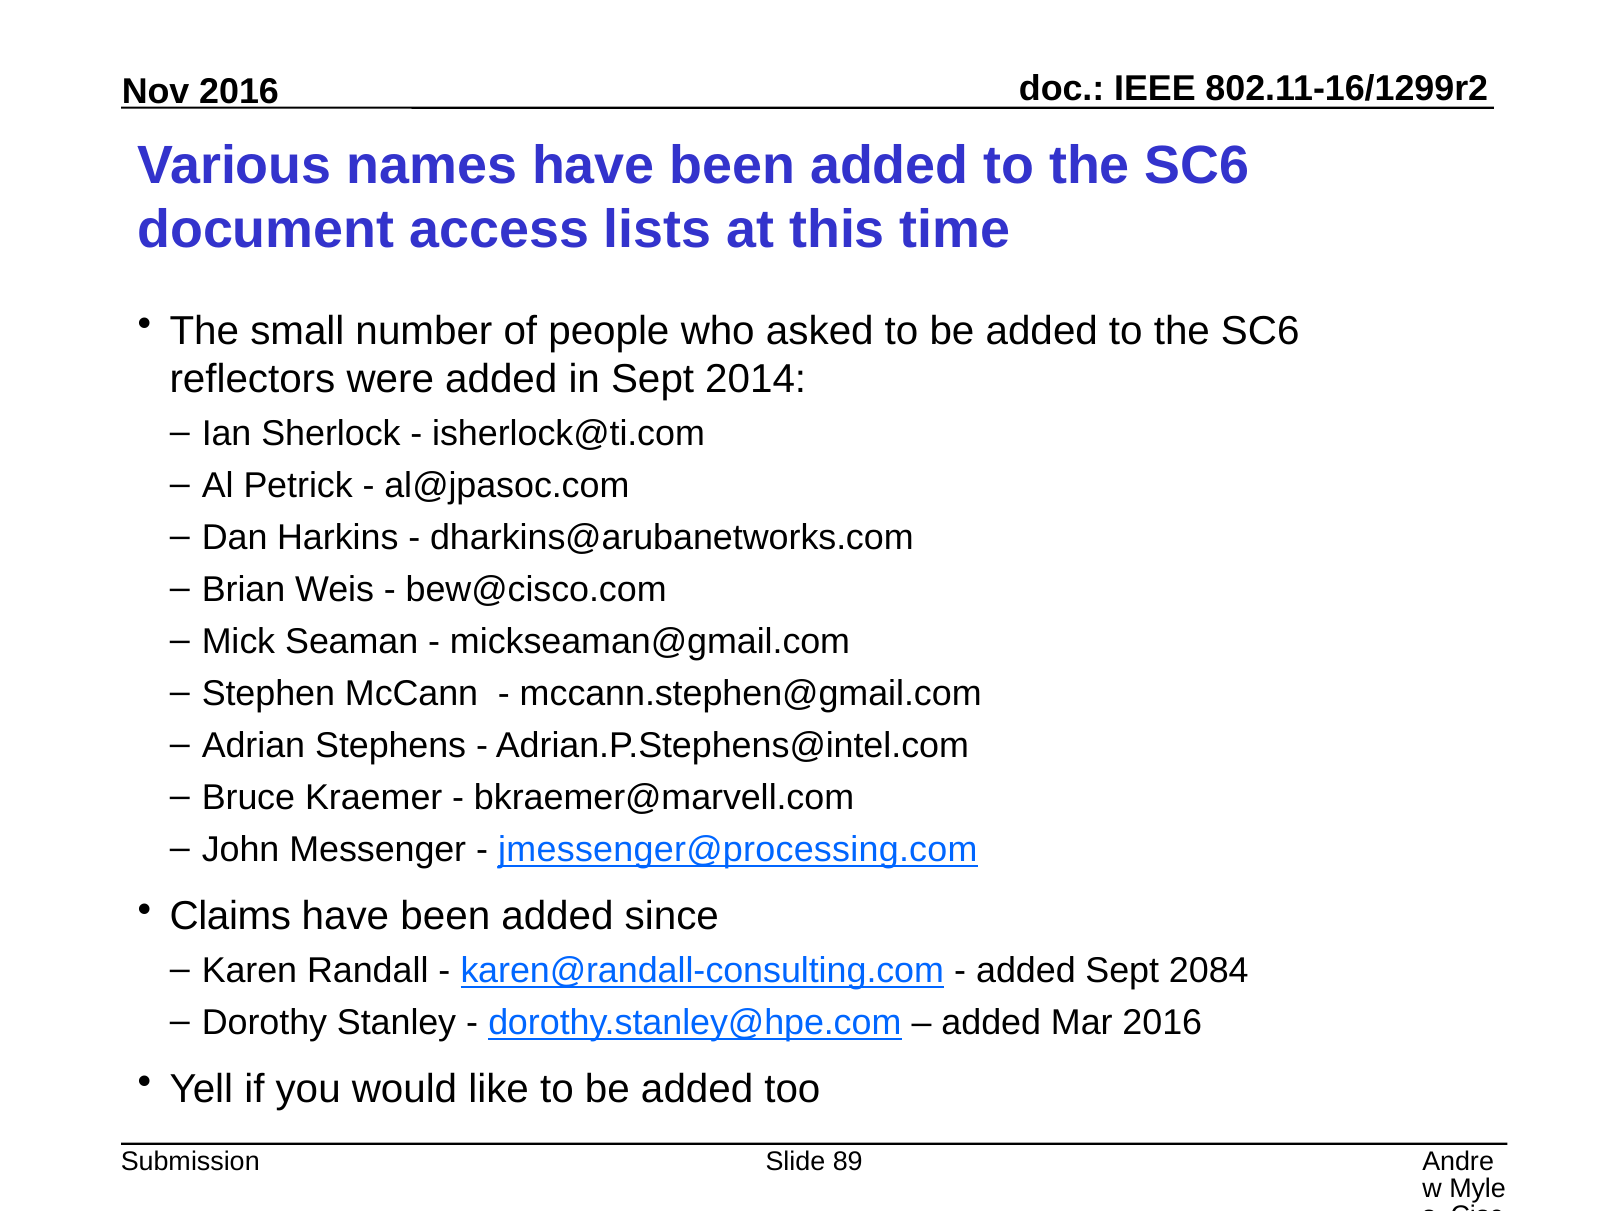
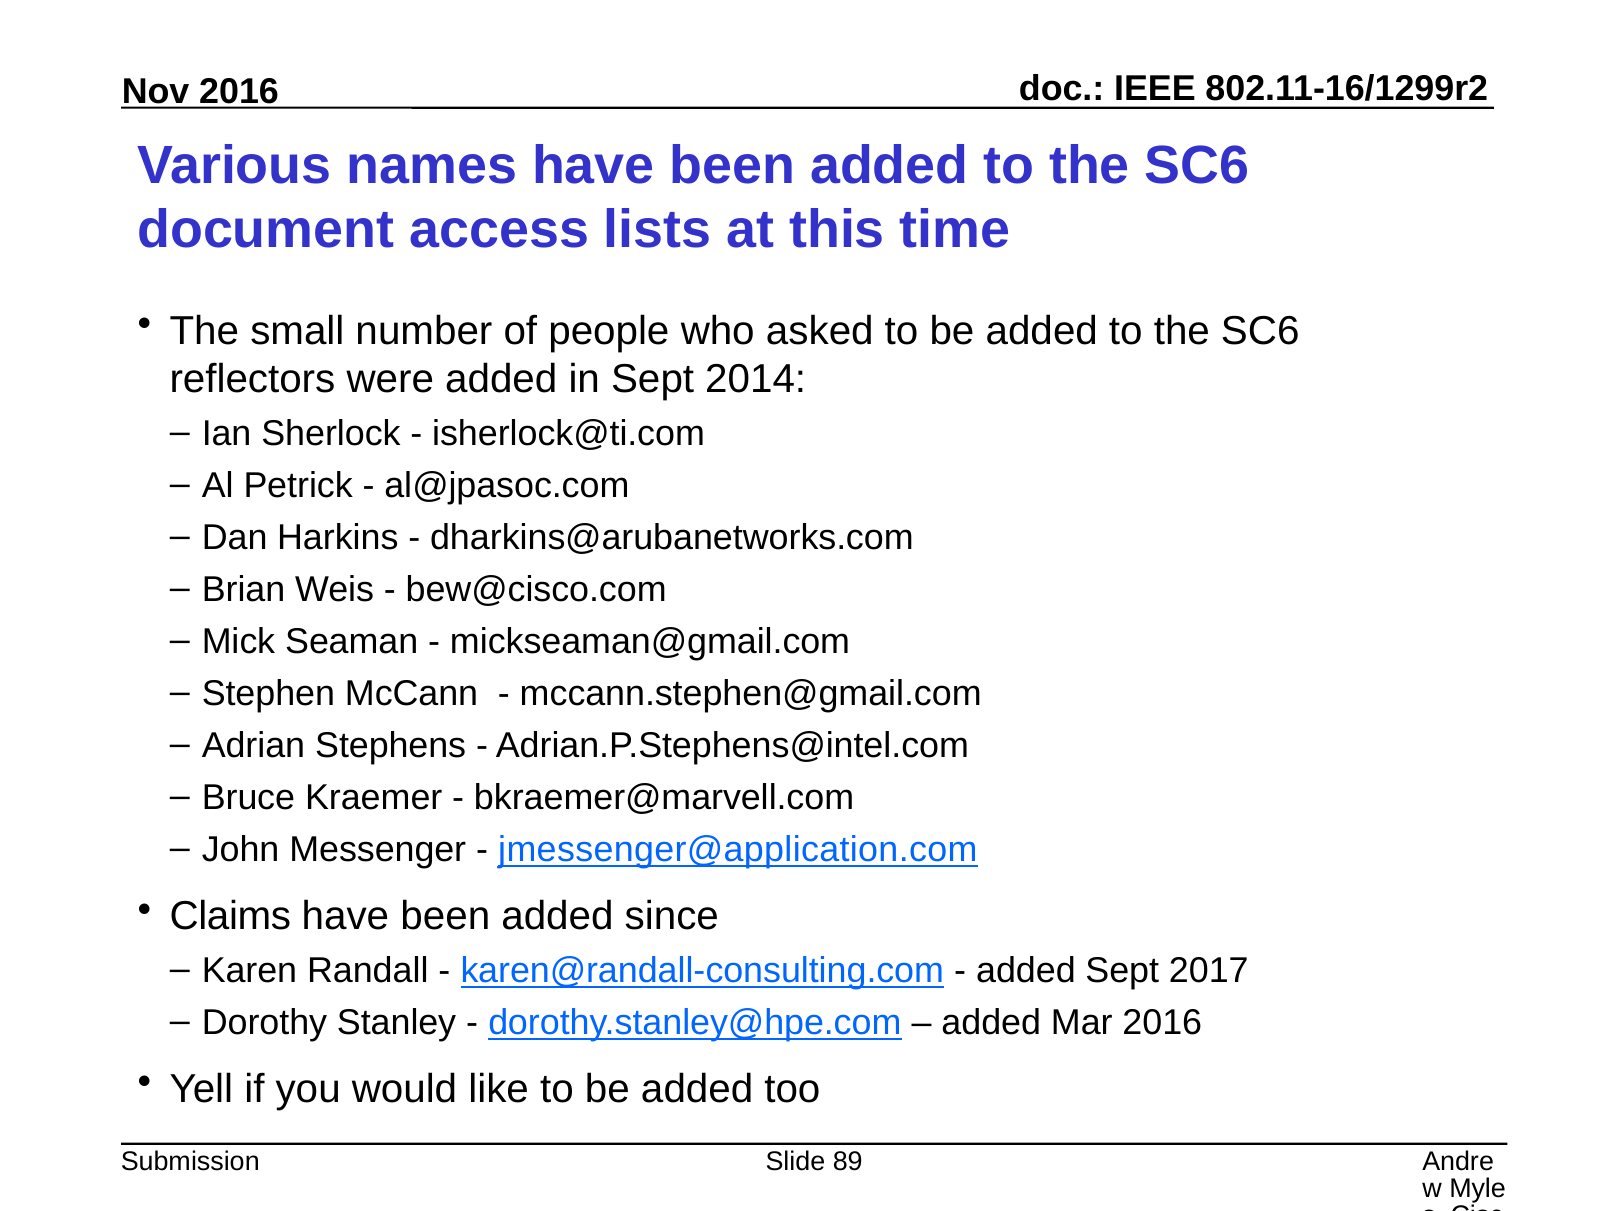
jmessenger@processing.com: jmessenger@processing.com -> jmessenger@application.com (738, 850)
2084: 2084 -> 2017 (1209, 971)
